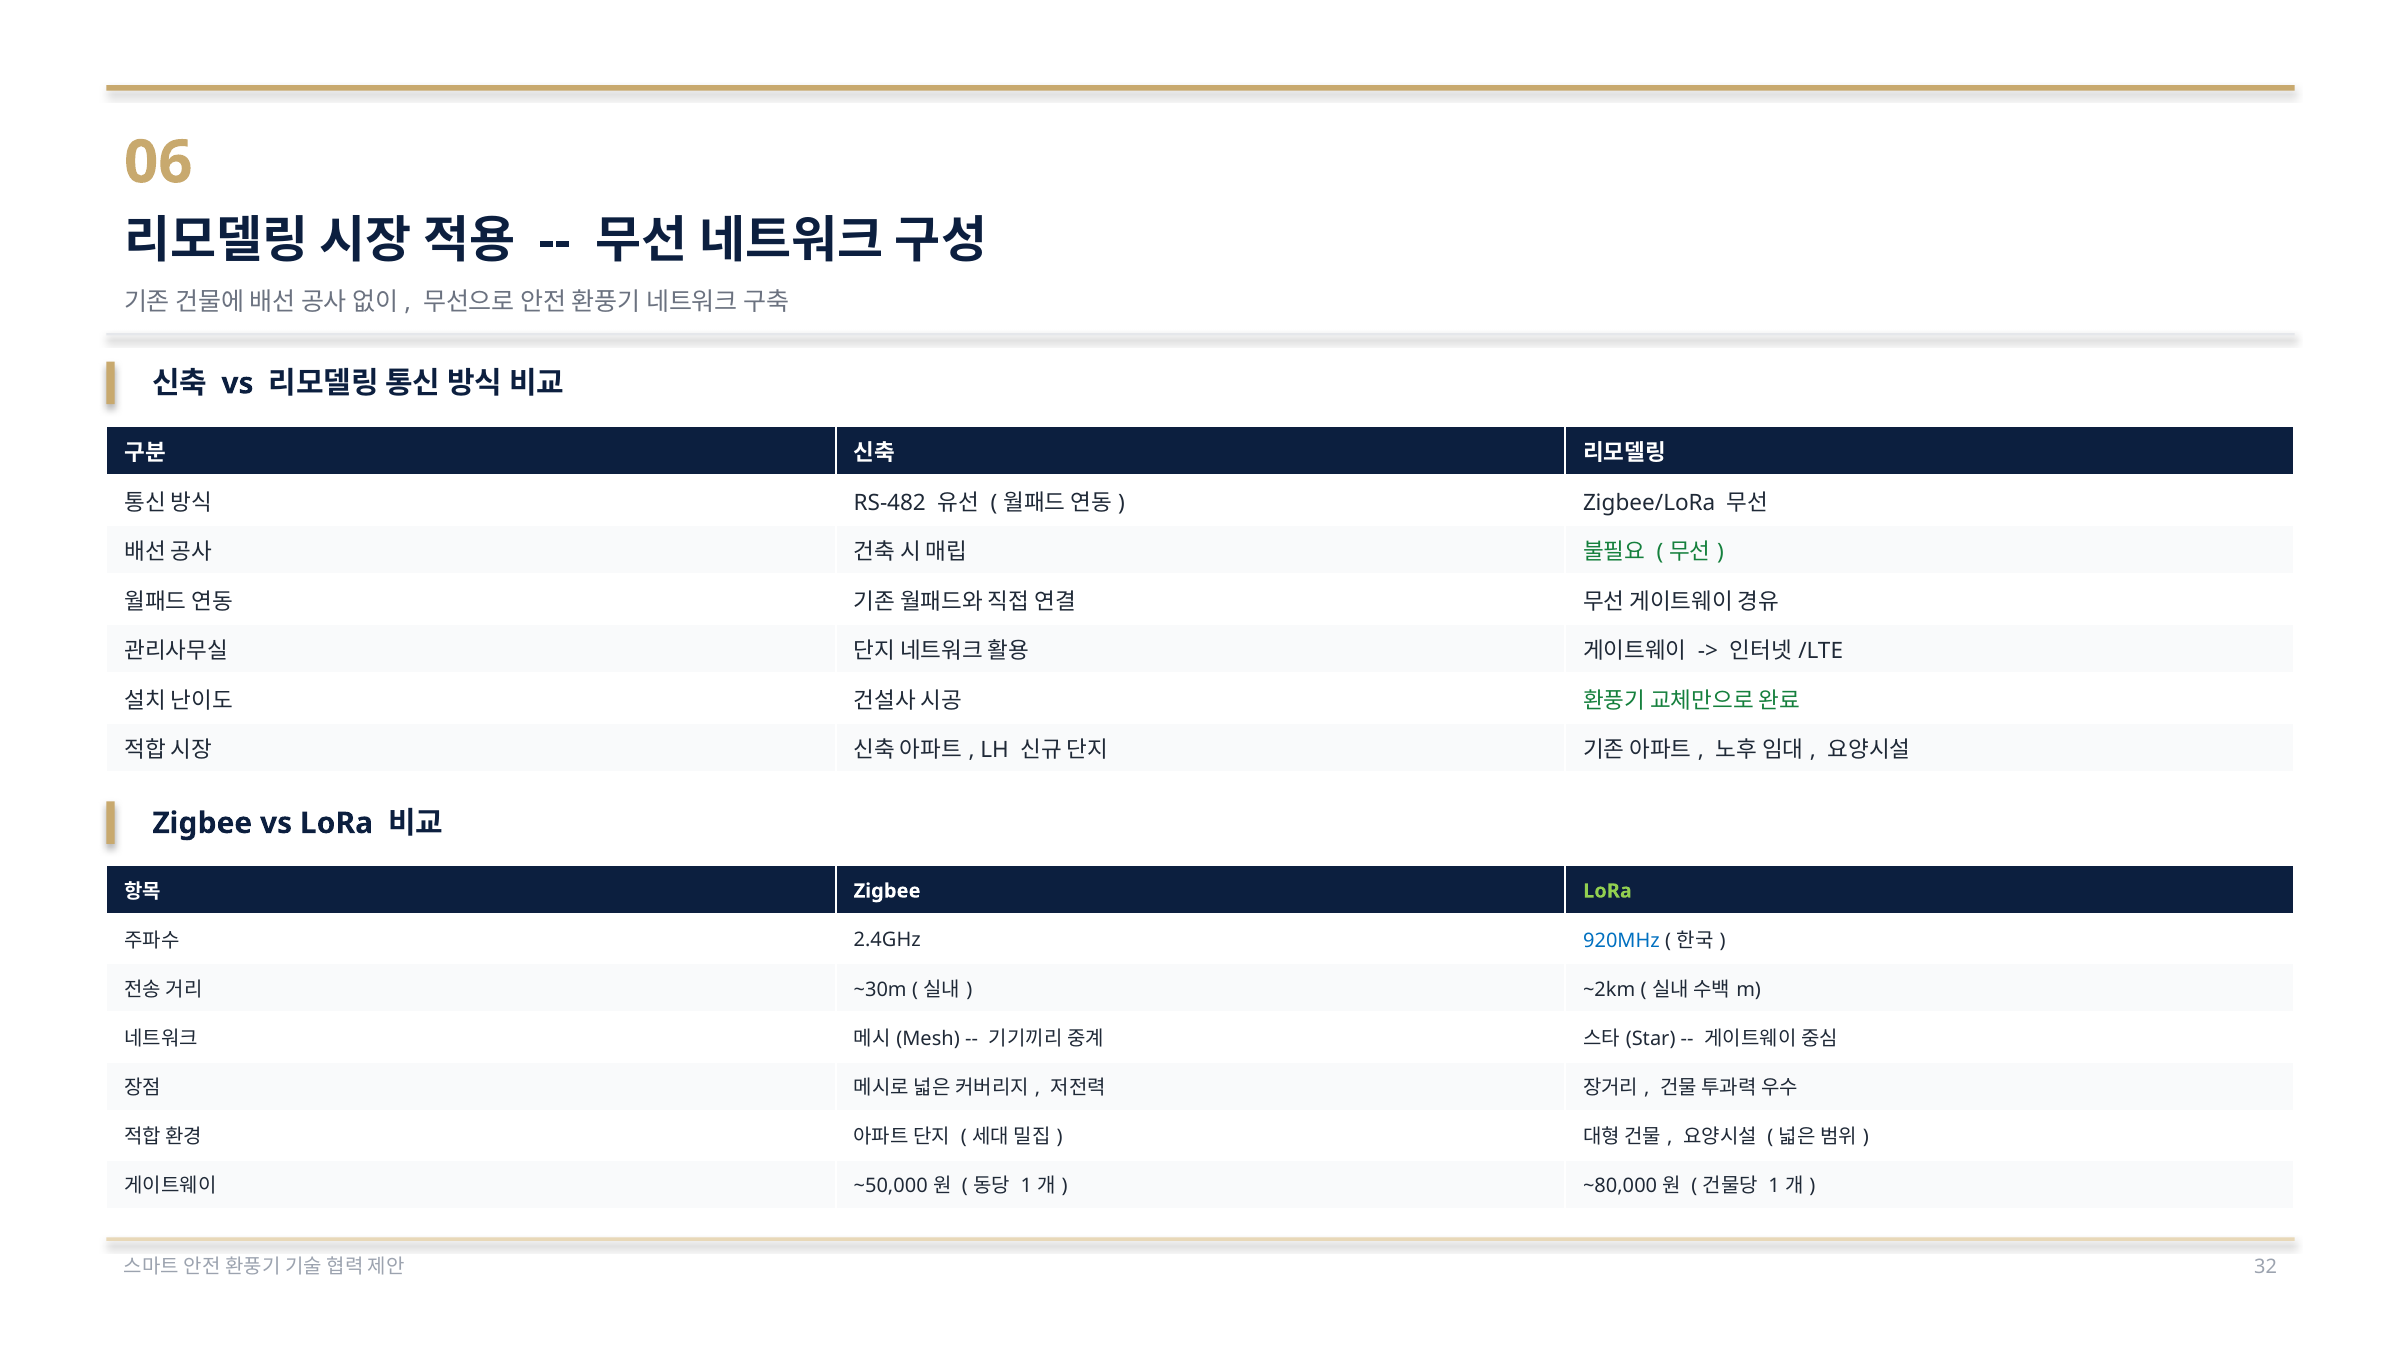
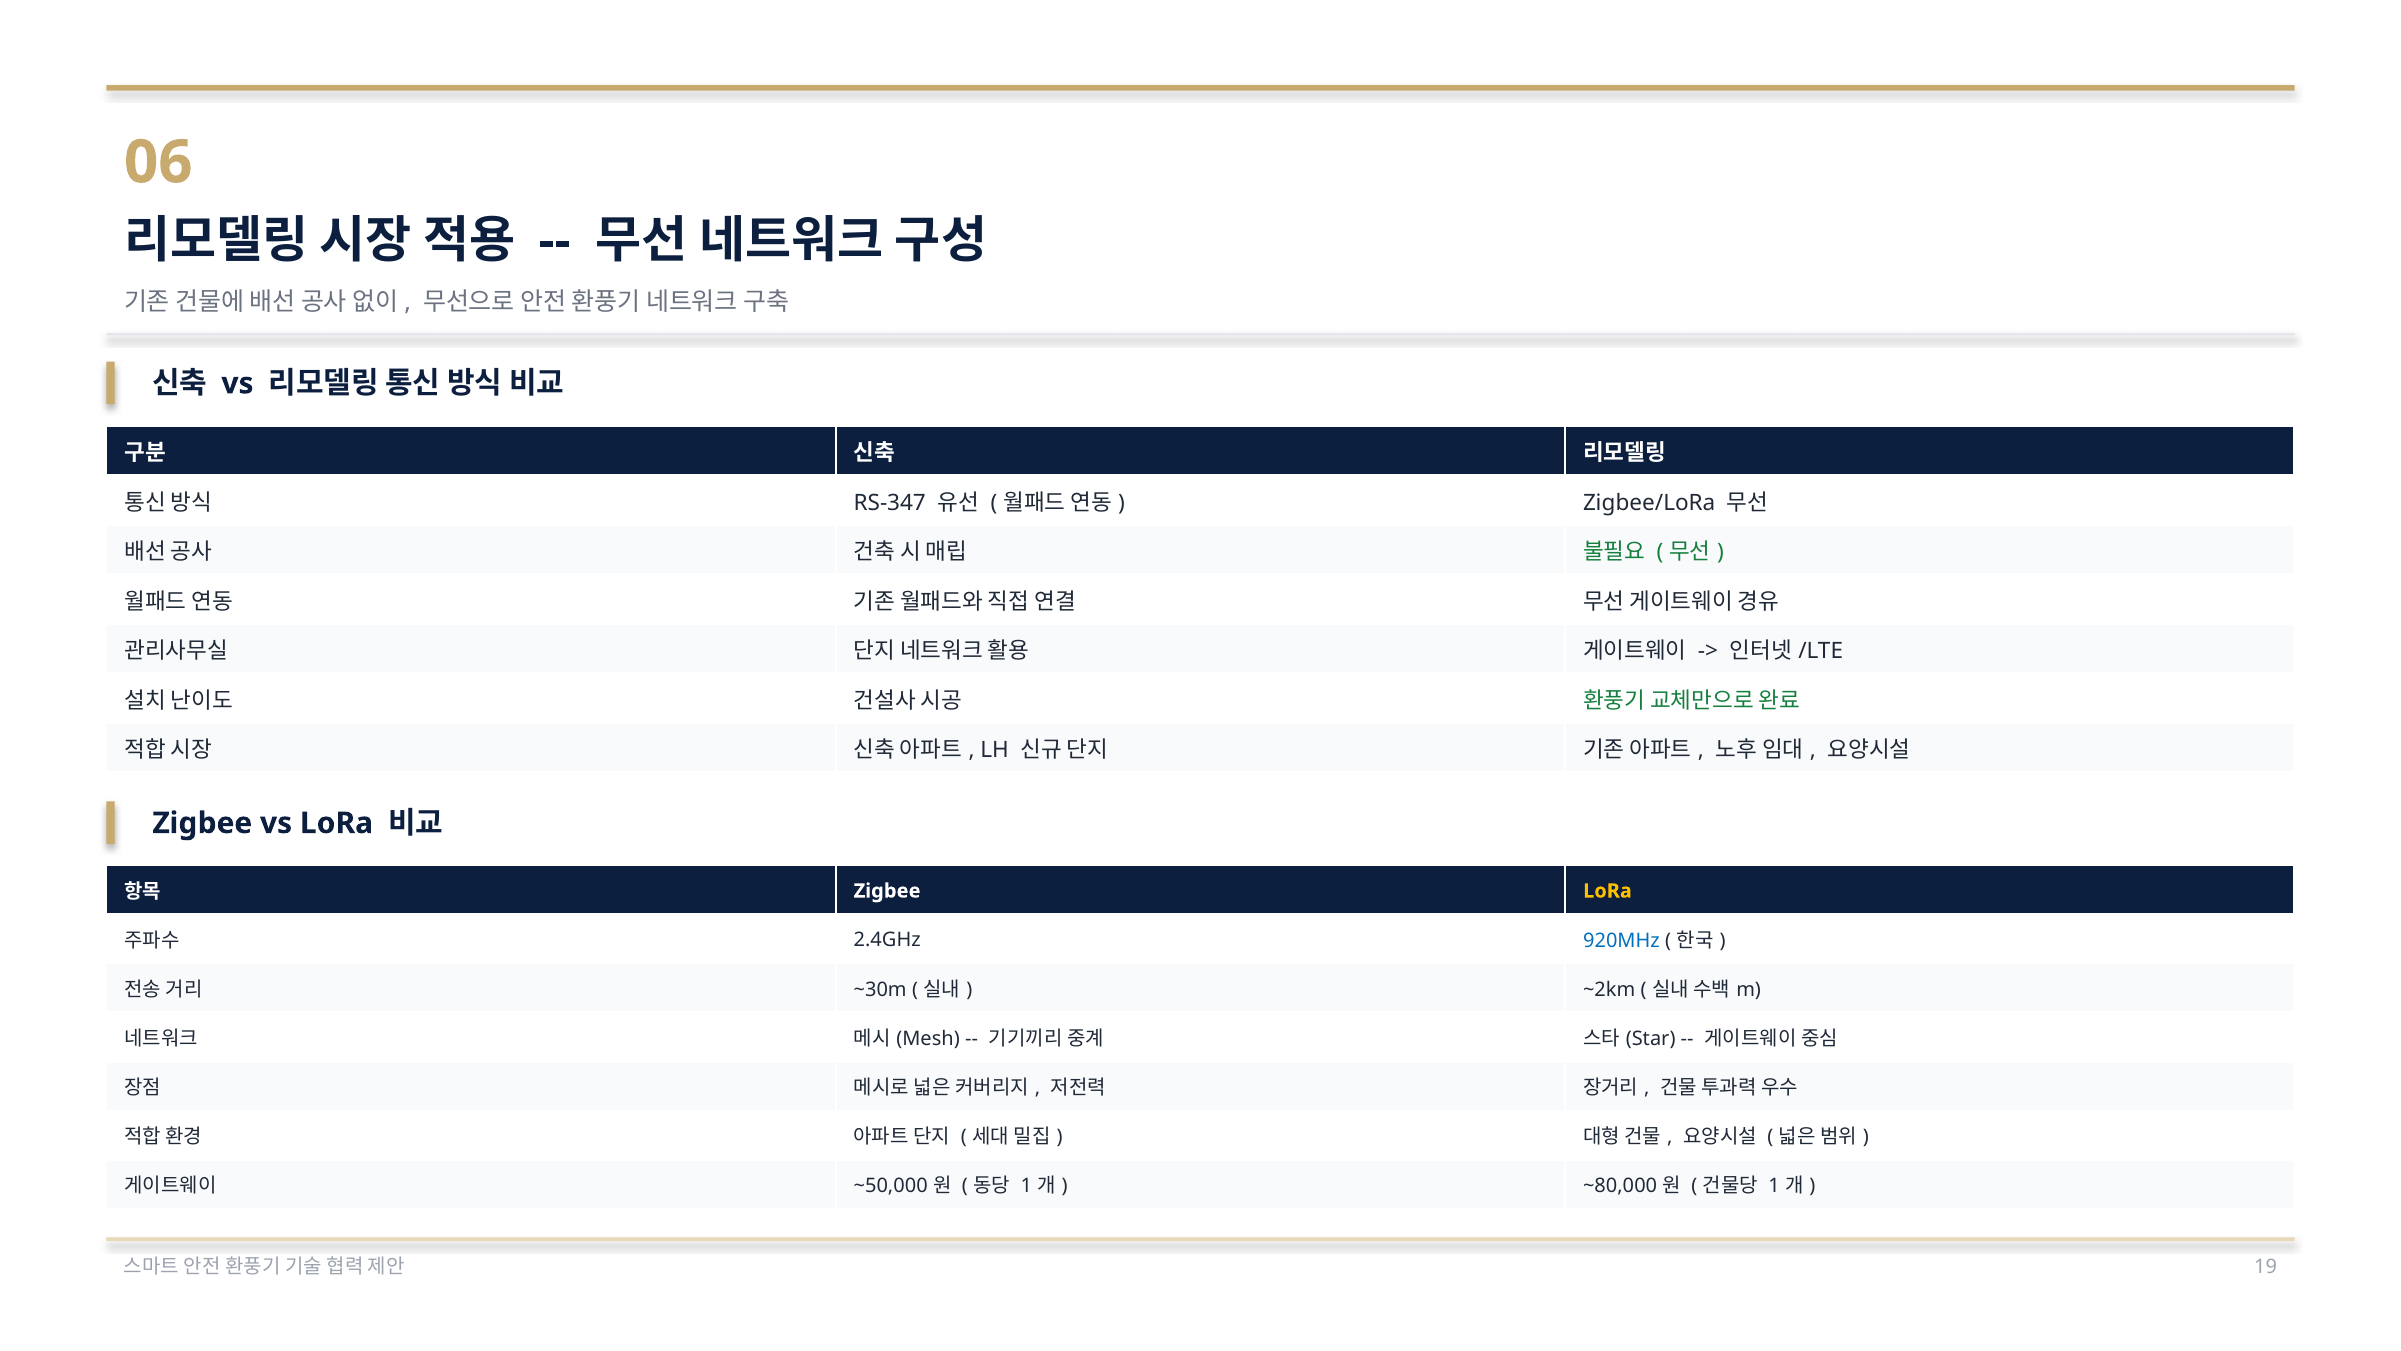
RS-482: RS-482 -> RS-347 (890, 503)
LoRa colour: light green -> yellow (1607, 891)
32: 32 -> 19 (2266, 1266)
